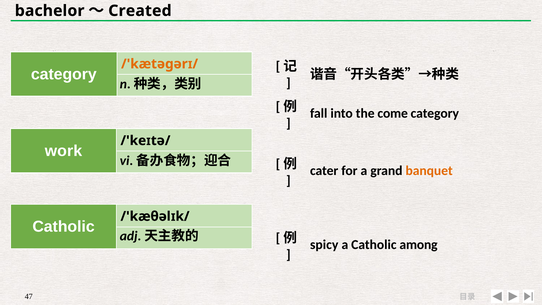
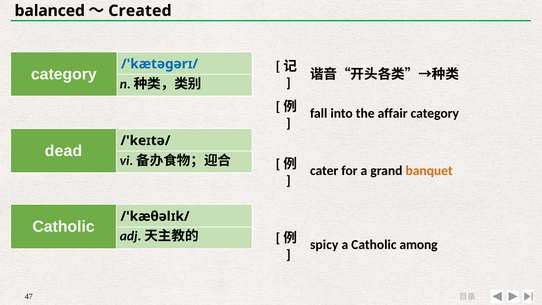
bachelor: bachelor -> balanced (50, 11)
/'kætəɡərɪ/ colour: orange -> blue (160, 64)
come: come -> affair (393, 113)
work: work -> dead (63, 151)
